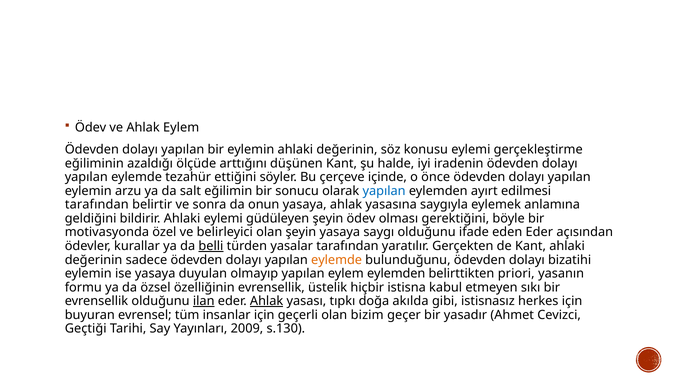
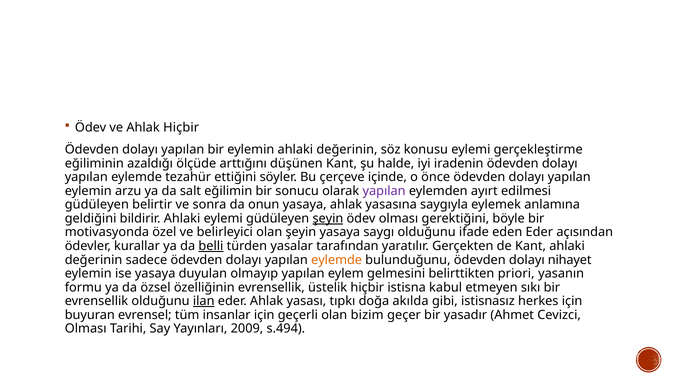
Ahlak Eylem: Eylem -> Hiçbir (181, 128)
yapılan colour: blue -> purple (384, 191)
tarafından: tarafından -> güdüleyen (97, 205)
şeyin underline: none -> present (328, 219)
bizatihi: bizatihi -> nihayet (570, 260)
eylem eylemden: eylemden -> gelmesini (396, 274)
Ahlak underline: present -> none (267, 301)
Geçtiği: Geçtiği -> Olması (86, 329)
s.130: s.130 -> s.494 (286, 329)
